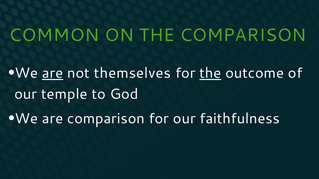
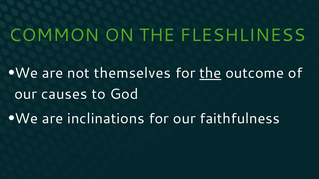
THE COMPARISON: COMPARISON -> FLESHLINESS (243, 35)
are underline: present -> none (53, 73)
temple: temple -> causes (64, 94)
are comparison: comparison -> inclinations (106, 119)
